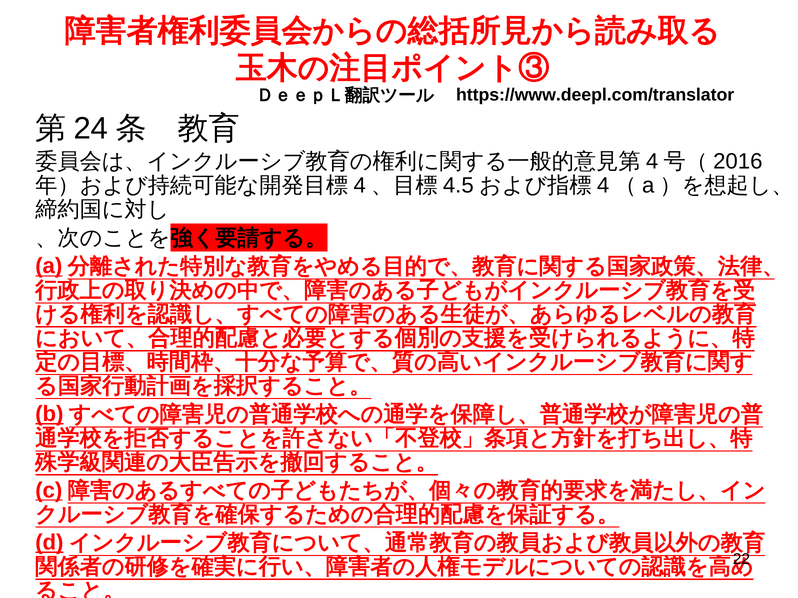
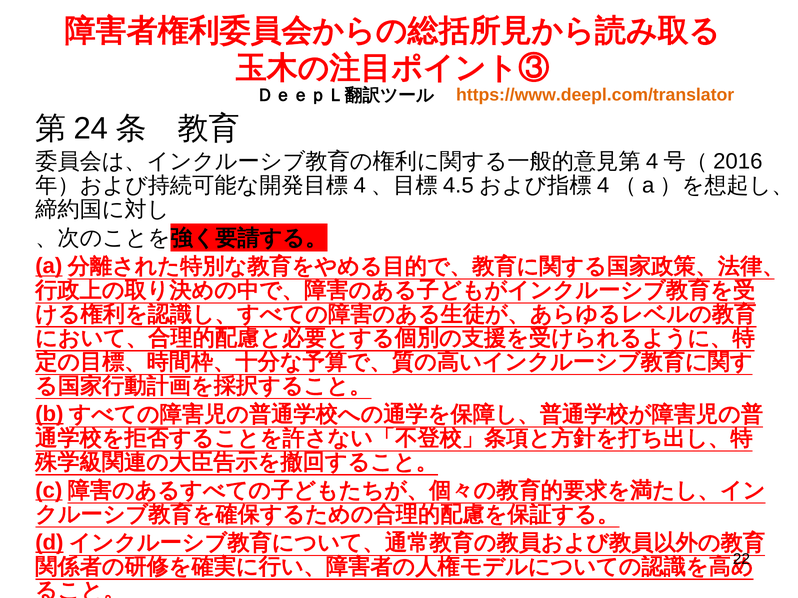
https://www.deepl.com/translator colour: black -> orange (595, 95)
